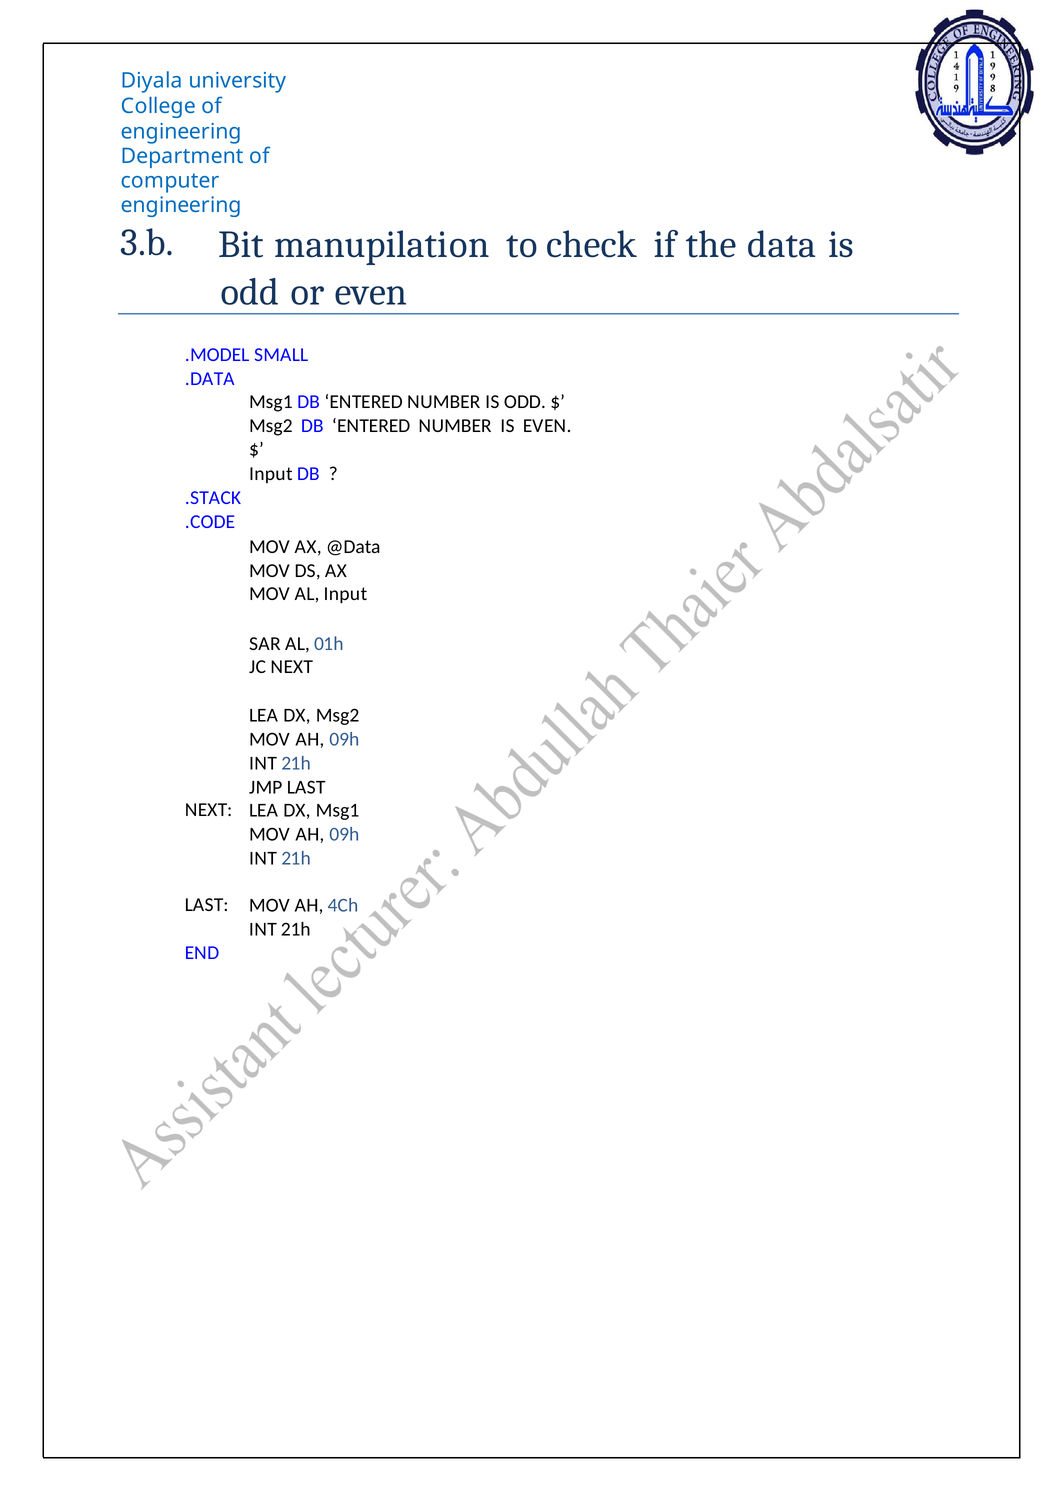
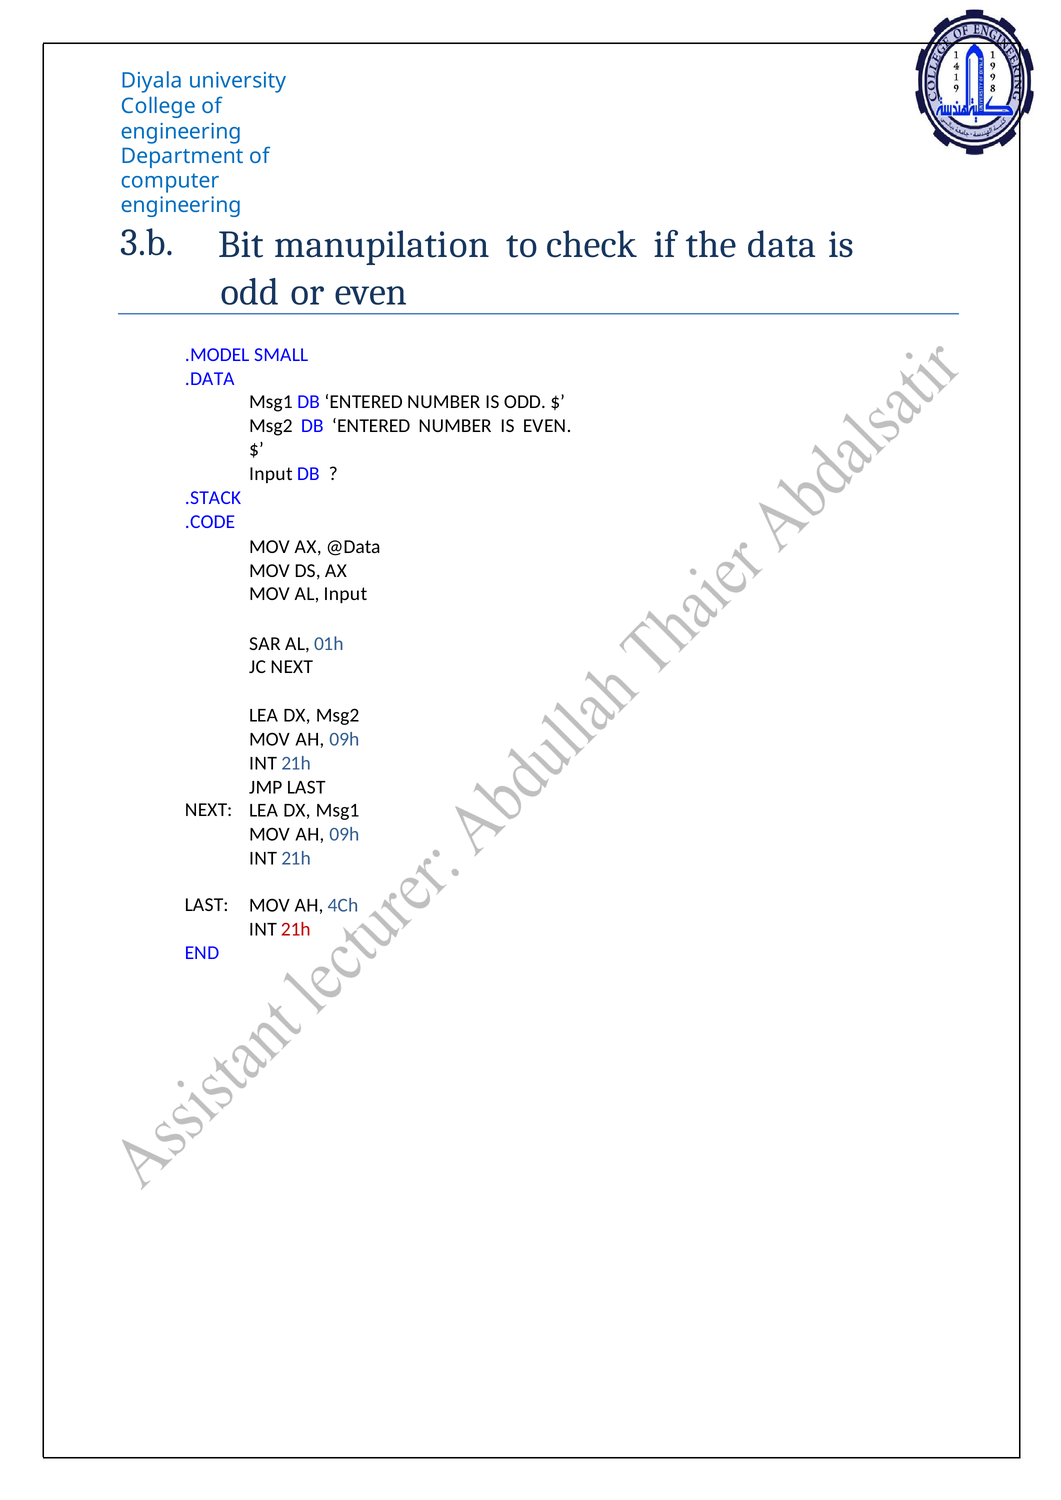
21h colour: black -> red (296, 930)
